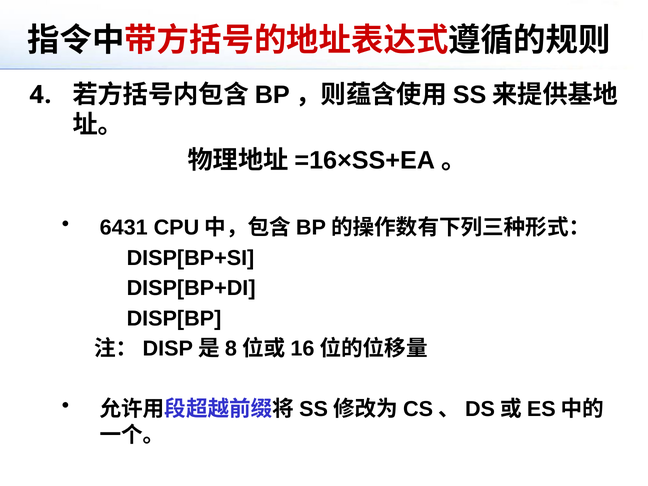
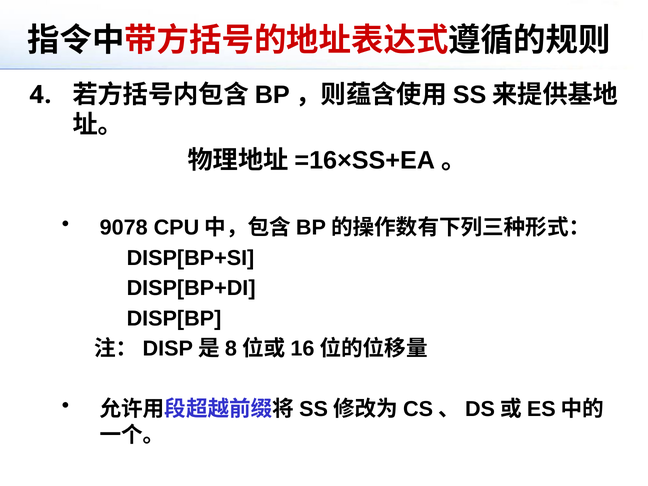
6431: 6431 -> 9078 (124, 228)
